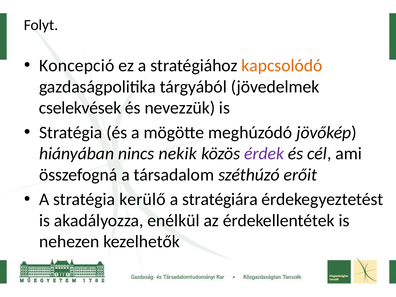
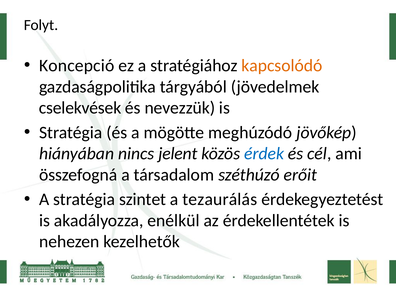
nekik: nekik -> jelent (178, 154)
érdek colour: purple -> blue (264, 154)
kerülő: kerülő -> szintet (143, 199)
stratégiára: stratégiára -> tezaurálás (220, 199)
